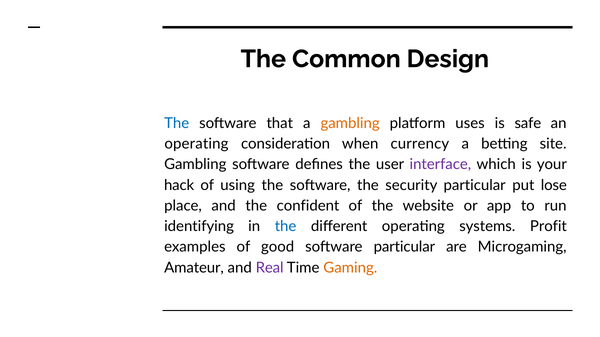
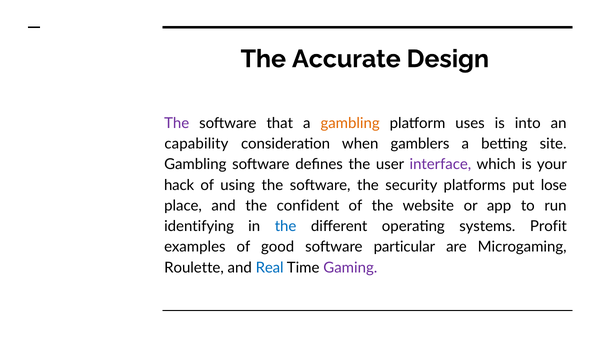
Common: Common -> Accurate (346, 59)
The colour: blue -> purple (177, 123)
safe: safe -> into (528, 123)
operating: operating -> capability (196, 144)
currency: currency -> gamblers (420, 144)
security particular: particular -> platforms (475, 185)
Amateur: Amateur -> Roulette (194, 268)
Real colour: purple -> blue (270, 268)
Gaming colour: orange -> purple (350, 268)
